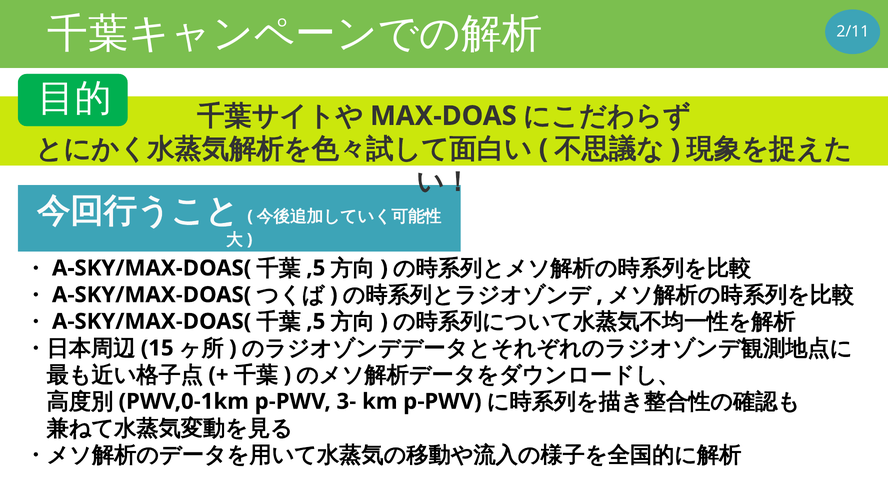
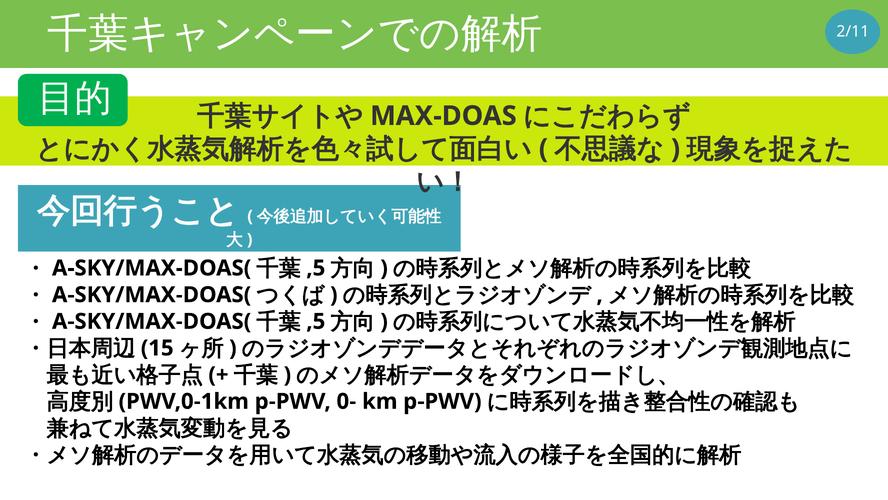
3-: 3- -> 0- (346, 401)
